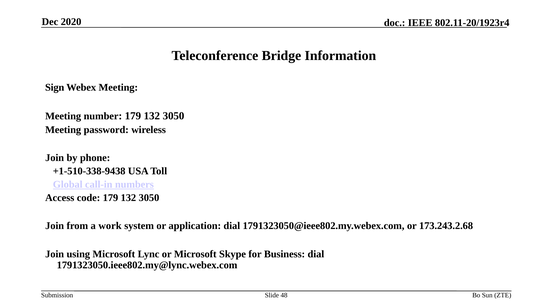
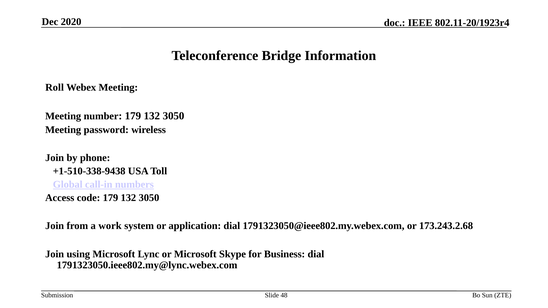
Sign: Sign -> Roll (55, 88)
